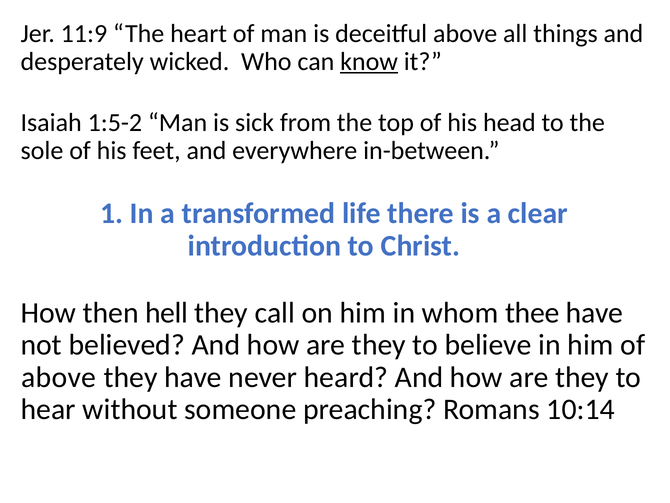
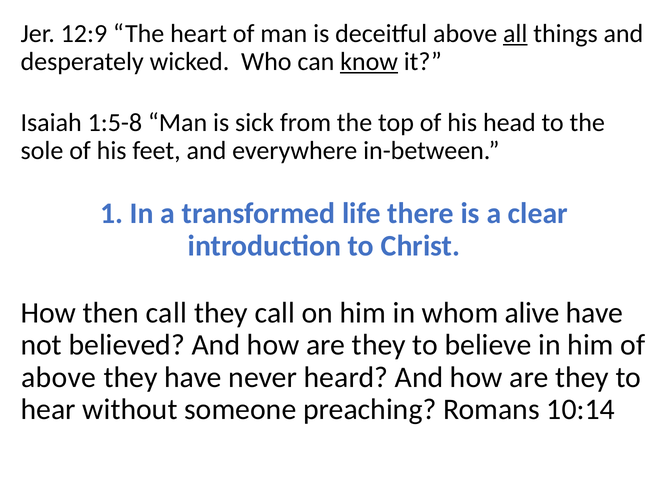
11:9: 11:9 -> 12:9 (84, 33)
all underline: none -> present (515, 33)
1:5-2: 1:5-2 -> 1:5-8 (115, 122)
then hell: hell -> call (166, 312)
thee: thee -> alive (532, 312)
